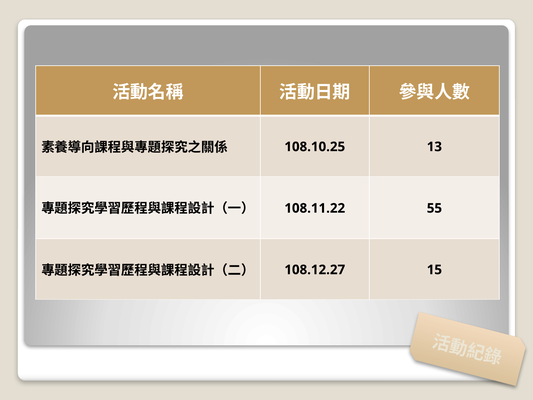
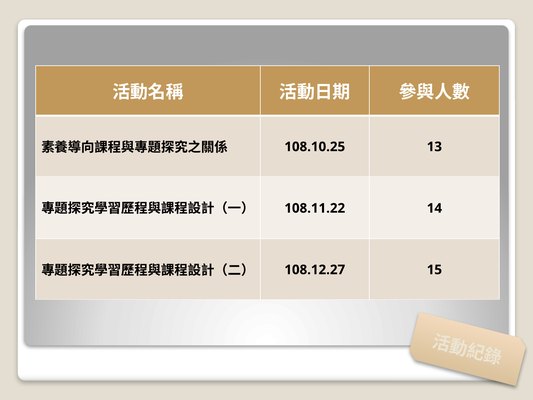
55: 55 -> 14 (434, 208)
